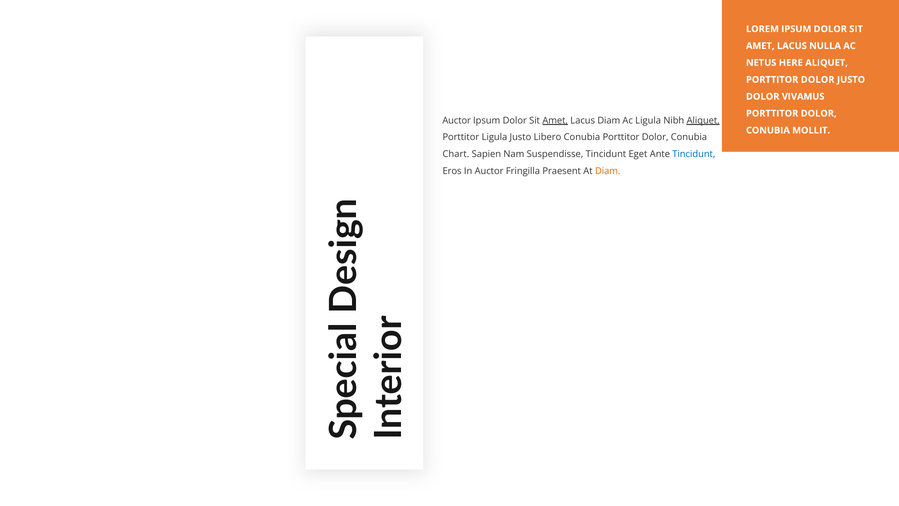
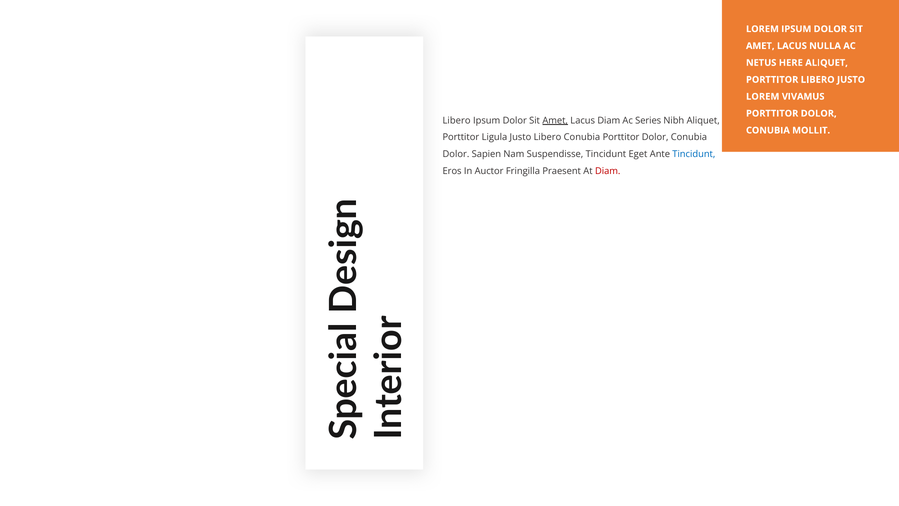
DOLOR: DOLOR -> LIBERO (818, 80)
DOLOR: DOLOR -> LOREM (763, 97)
Auctor: Auctor -> Libero (457, 120)
Ac Ligula: Ligula -> Series (648, 120)
Aliquet underline: present -> none (703, 120)
Chart: Chart -> Dolor (456, 154)
Diam colour: orange -> red (608, 171)
